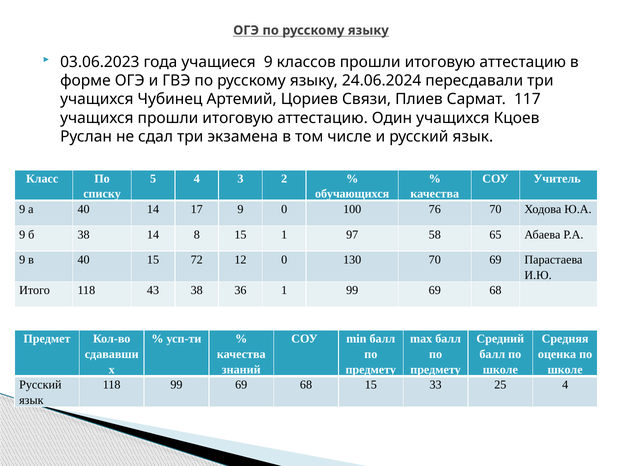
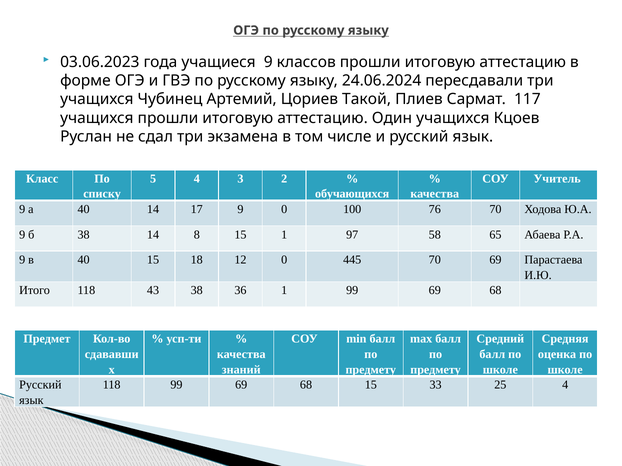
Связи: Связи -> Такой (367, 99)
72: 72 -> 18 (197, 260)
130: 130 -> 445 (352, 260)
